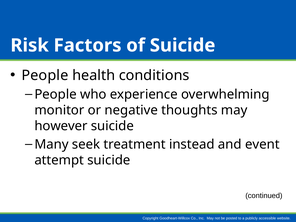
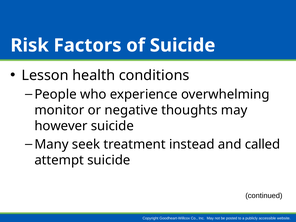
People: People -> Lesson (45, 75)
event: event -> called (262, 144)
